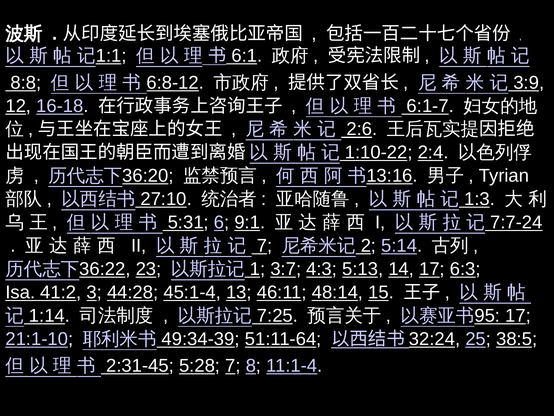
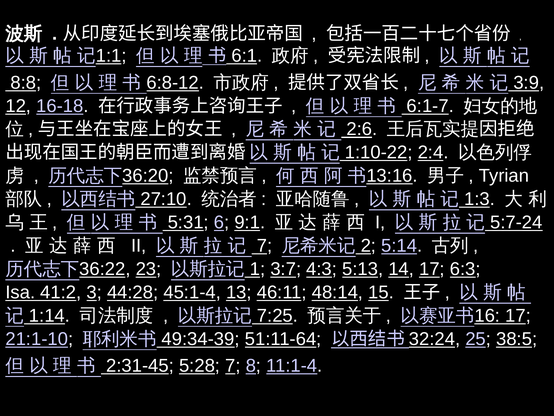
7:7-24: 7:7-24 -> 5:7-24 (516, 222)
95: 95 -> 16 (487, 315)
